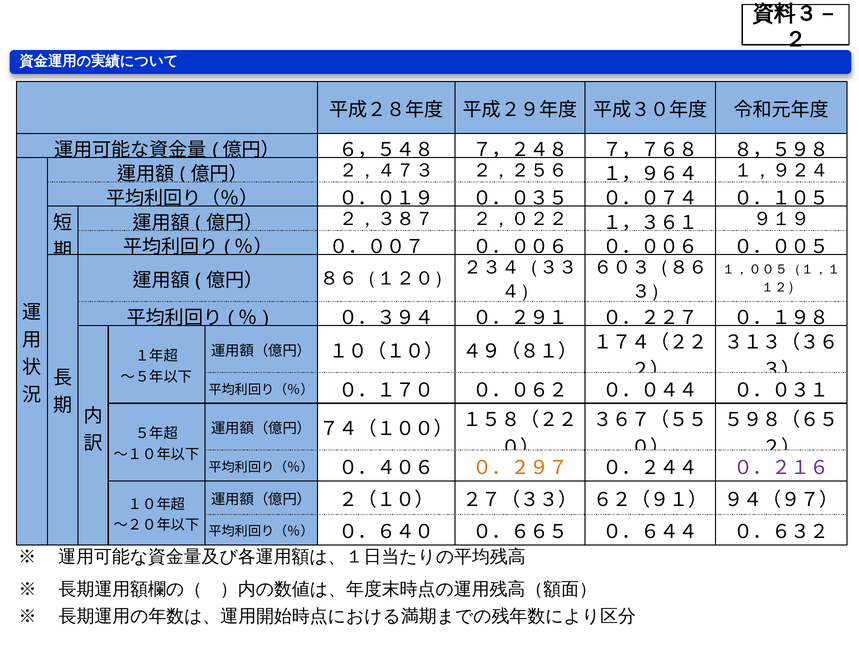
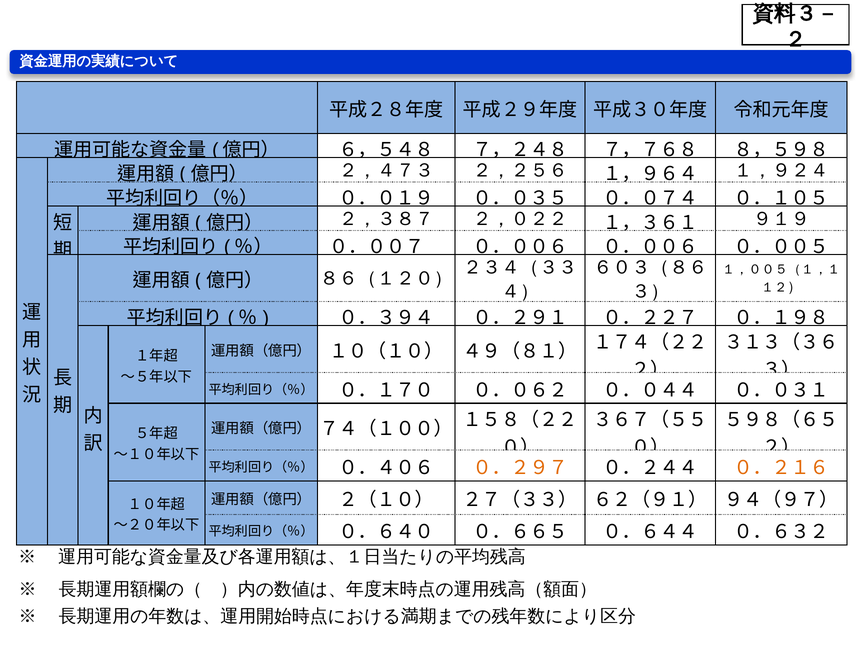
０．２１６ colour: purple -> orange (781, 467)
